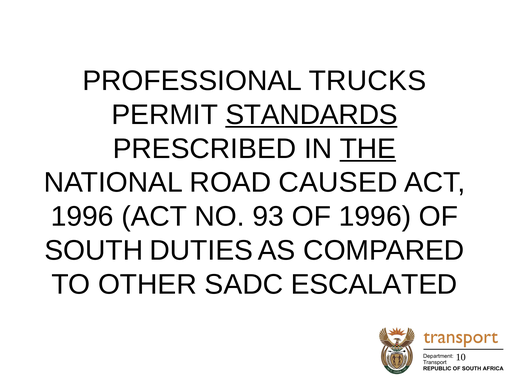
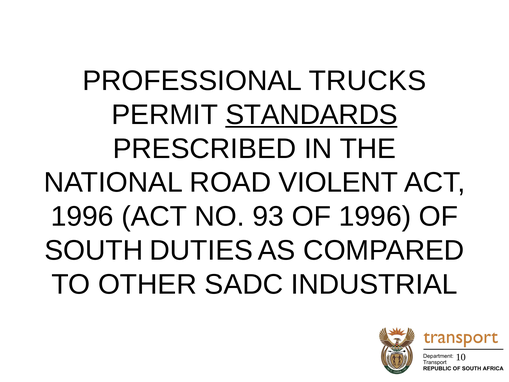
THE underline: present -> none (368, 149)
CAUSED: CAUSED -> VIOLENT (338, 183)
ESCALATED: ESCALATED -> INDUSTRIAL (374, 284)
